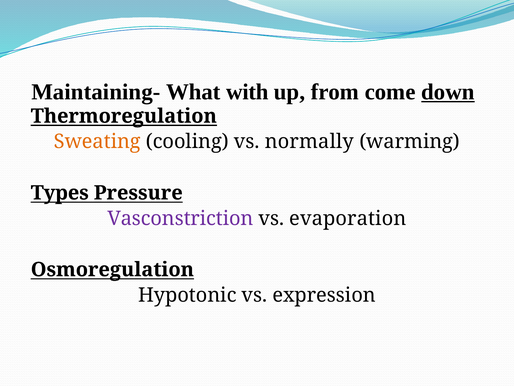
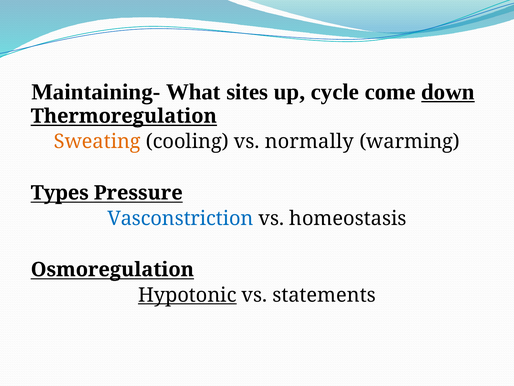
with: with -> sites (247, 92)
from: from -> cycle (335, 92)
Vasconstriction colour: purple -> blue (180, 218)
evaporation: evaporation -> homeostasis (348, 218)
Hypotonic underline: none -> present (187, 295)
expression: expression -> statements (324, 295)
